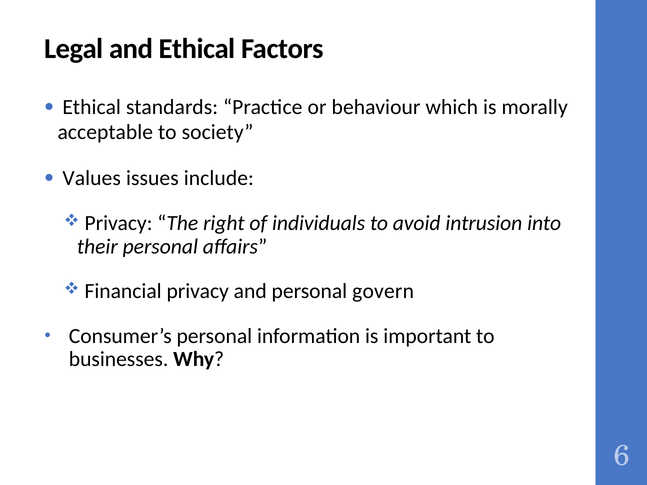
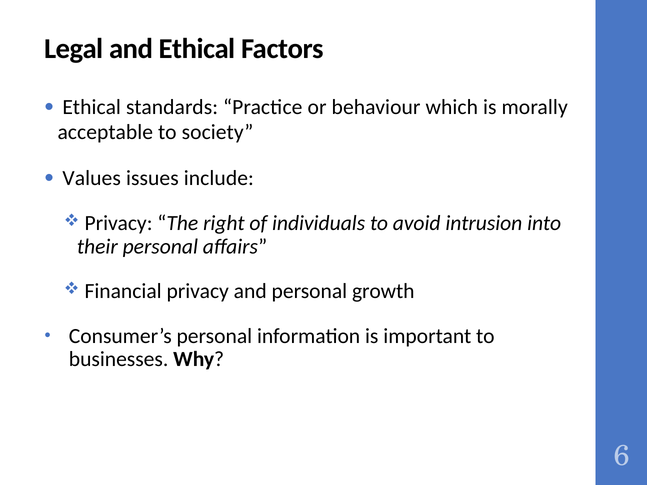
govern: govern -> growth (383, 291)
